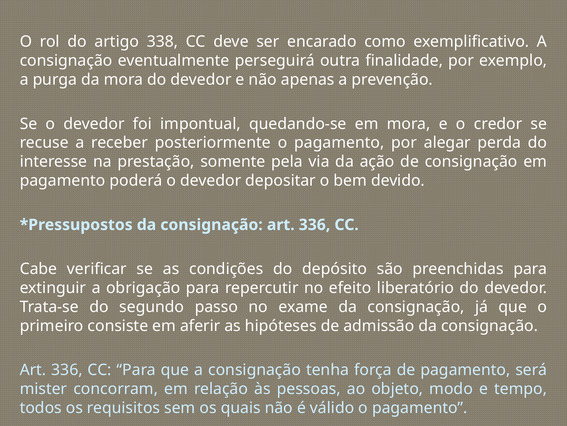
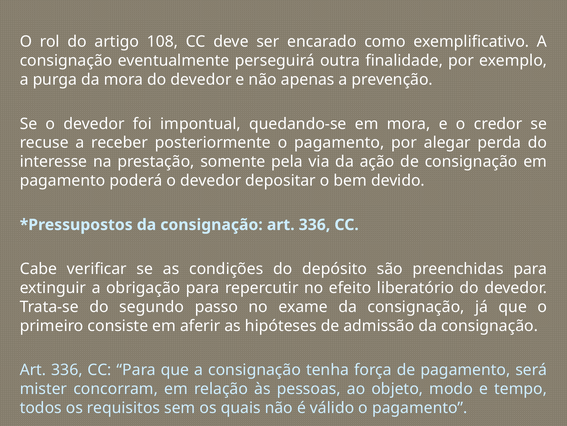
338: 338 -> 108 (162, 42)
